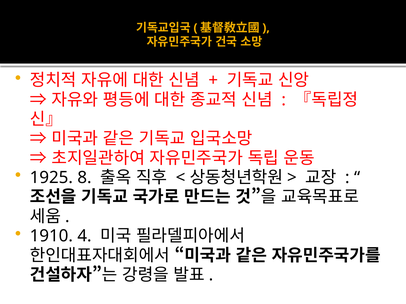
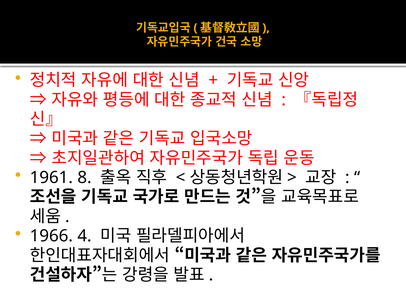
1925: 1925 -> 1961 (52, 178)
1910: 1910 -> 1966 (52, 236)
